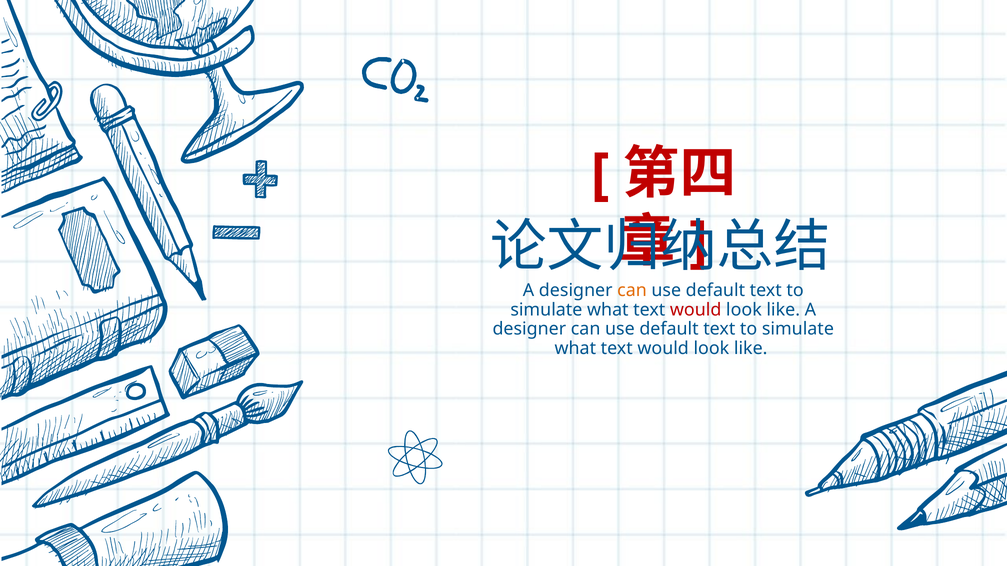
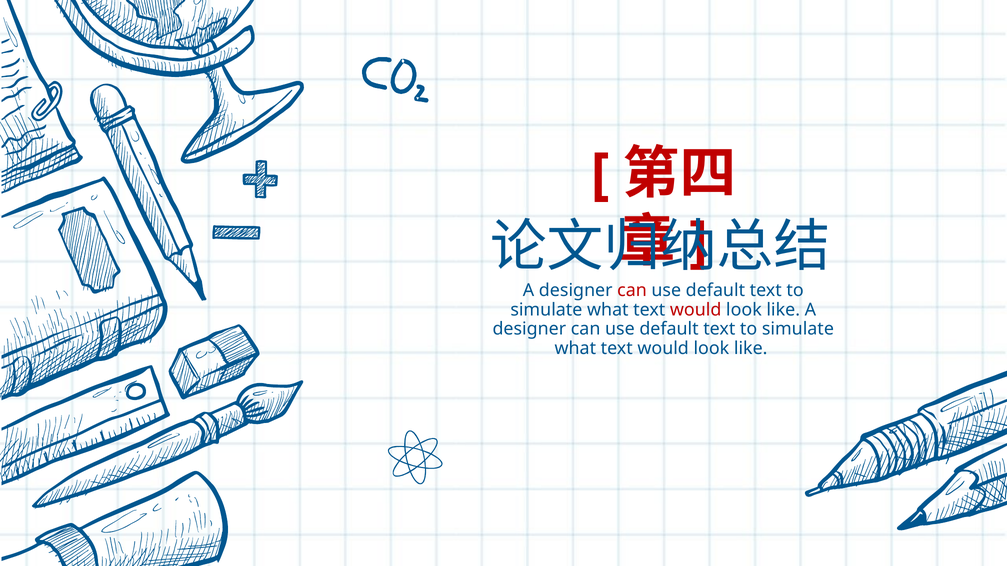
can colour: orange -> red (632, 291)
